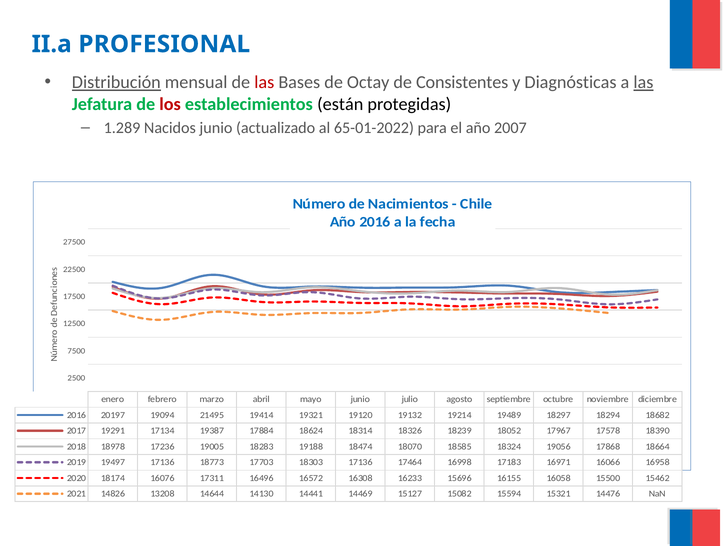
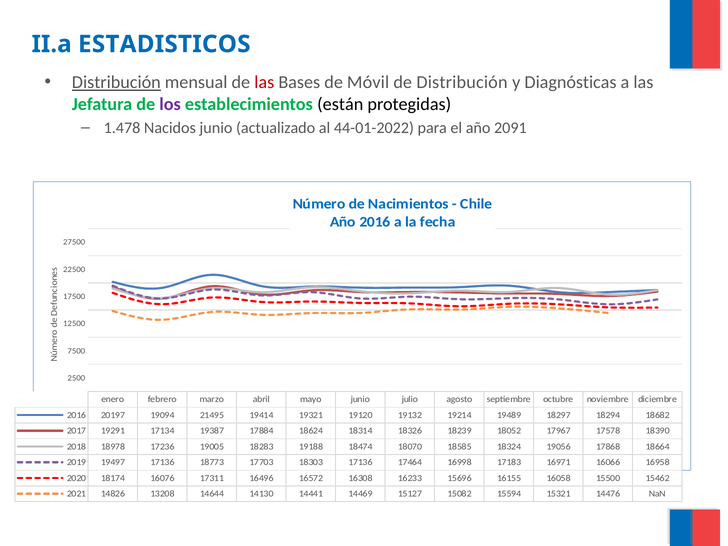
PROFESIONAL: PROFESIONAL -> ESTADISTICOS (164, 44)
Octay: Octay -> Móvil (368, 82)
de Consistentes: Consistentes -> Distribución (462, 82)
las underline: present -> none (643, 82)
los colour: red -> purple (170, 104)
1.289: 1.289 -> 1.478 (122, 128)
65-01-2022: 65-01-2022 -> 44-01-2022 (374, 128)
2007: 2007 -> 2091 (510, 128)
